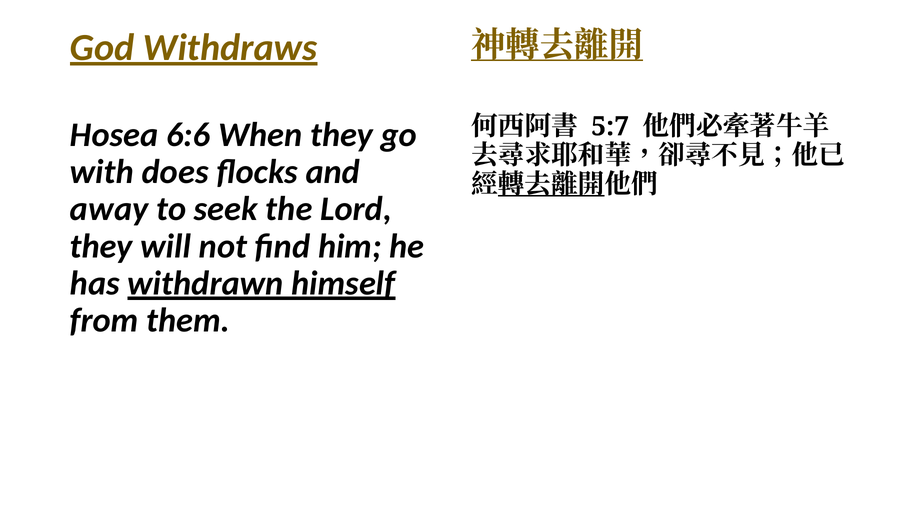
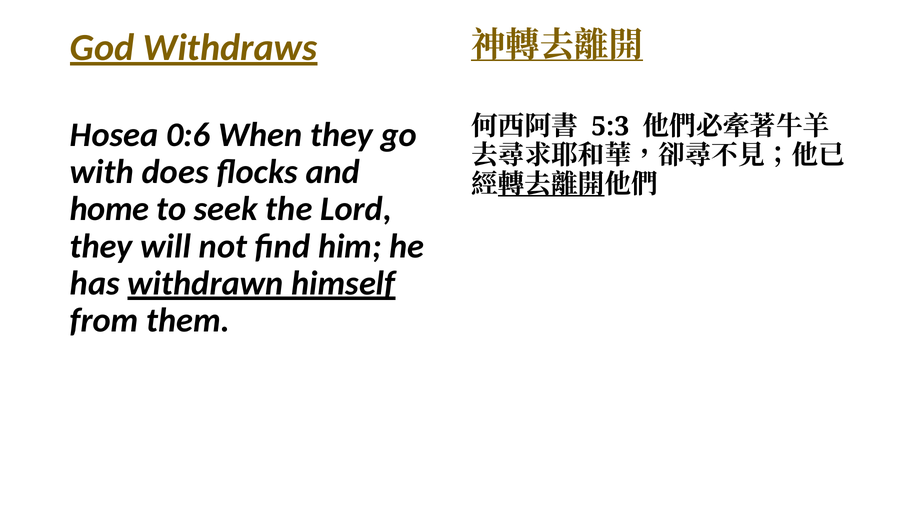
5:7: 5:7 -> 5:3 (610, 126)
6:6: 6:6 -> 0:6 (188, 135)
away: away -> home (109, 209)
